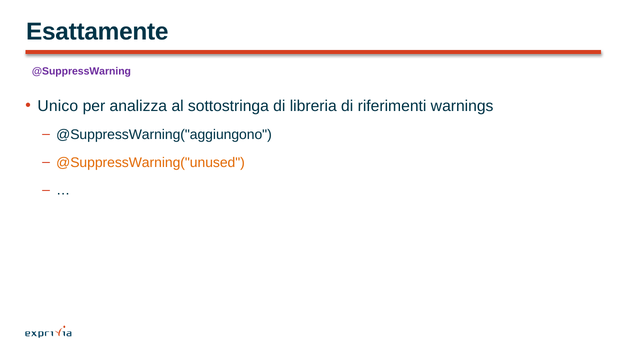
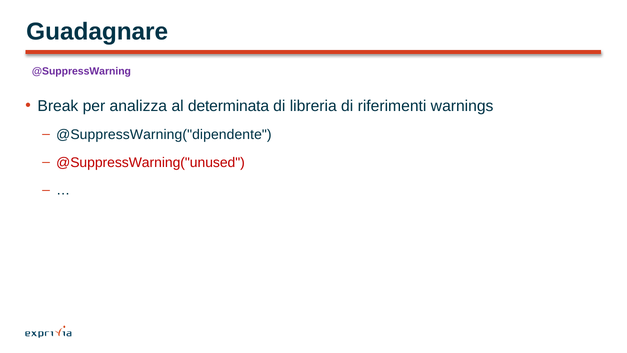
Esattamente: Esattamente -> Guadagnare (97, 32)
Unico: Unico -> Break (58, 106)
sottostringa: sottostringa -> determinata (229, 106)
@SuppressWarning("aggiungono: @SuppressWarning("aggiungono -> @SuppressWarning("dipendente (164, 135)
@SuppressWarning("unused colour: orange -> red (150, 162)
